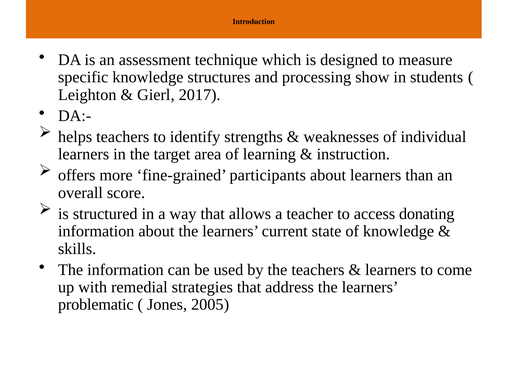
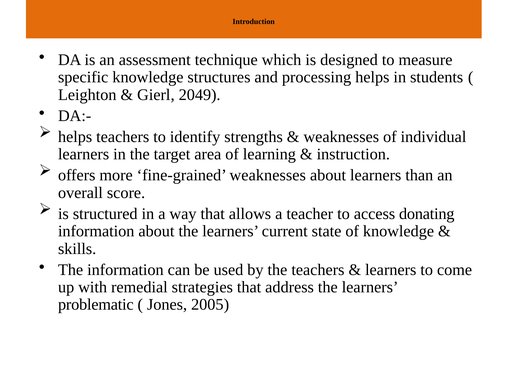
processing show: show -> helps (372, 77)
2017: 2017 -> 2049 (200, 95)
fine-grained participants: participants -> weaknesses (268, 175)
